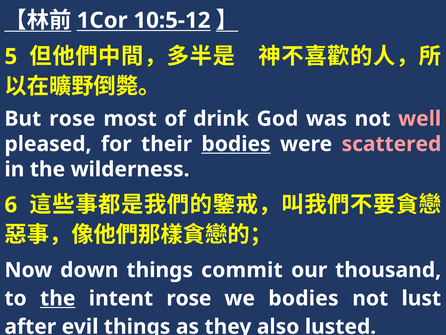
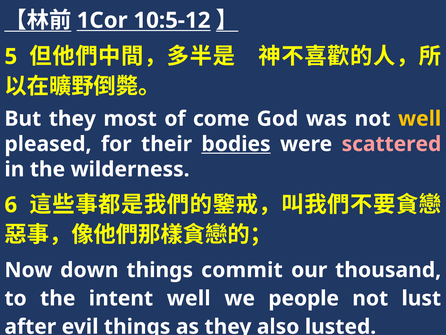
But rose: rose -> they (72, 119)
drink: drink -> come (221, 119)
well colour: pink -> yellow (420, 119)
the underline: present -> none (58, 298)
intent rose: rose -> well (189, 298)
we bodies: bodies -> people (304, 298)
